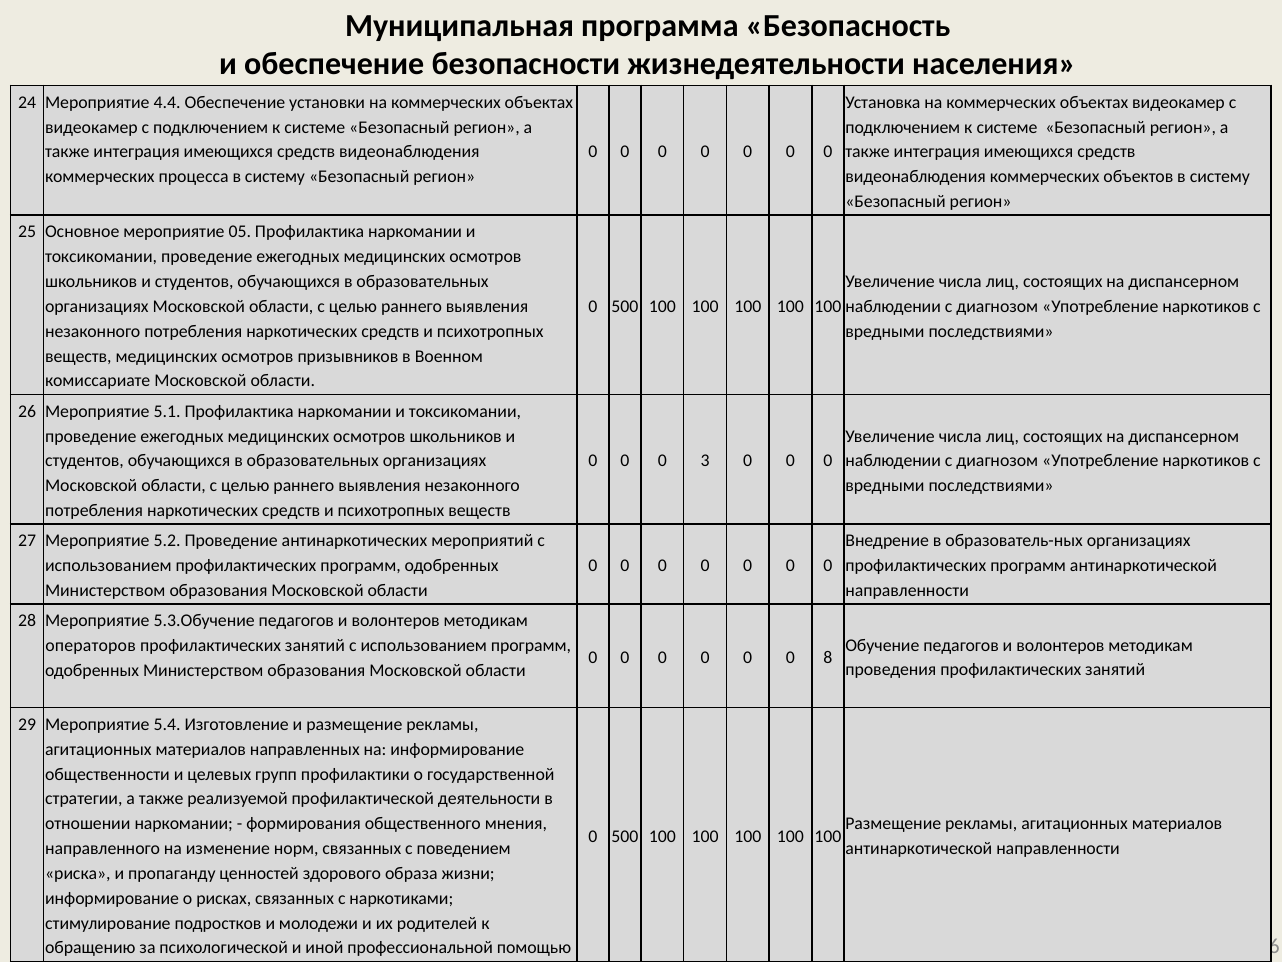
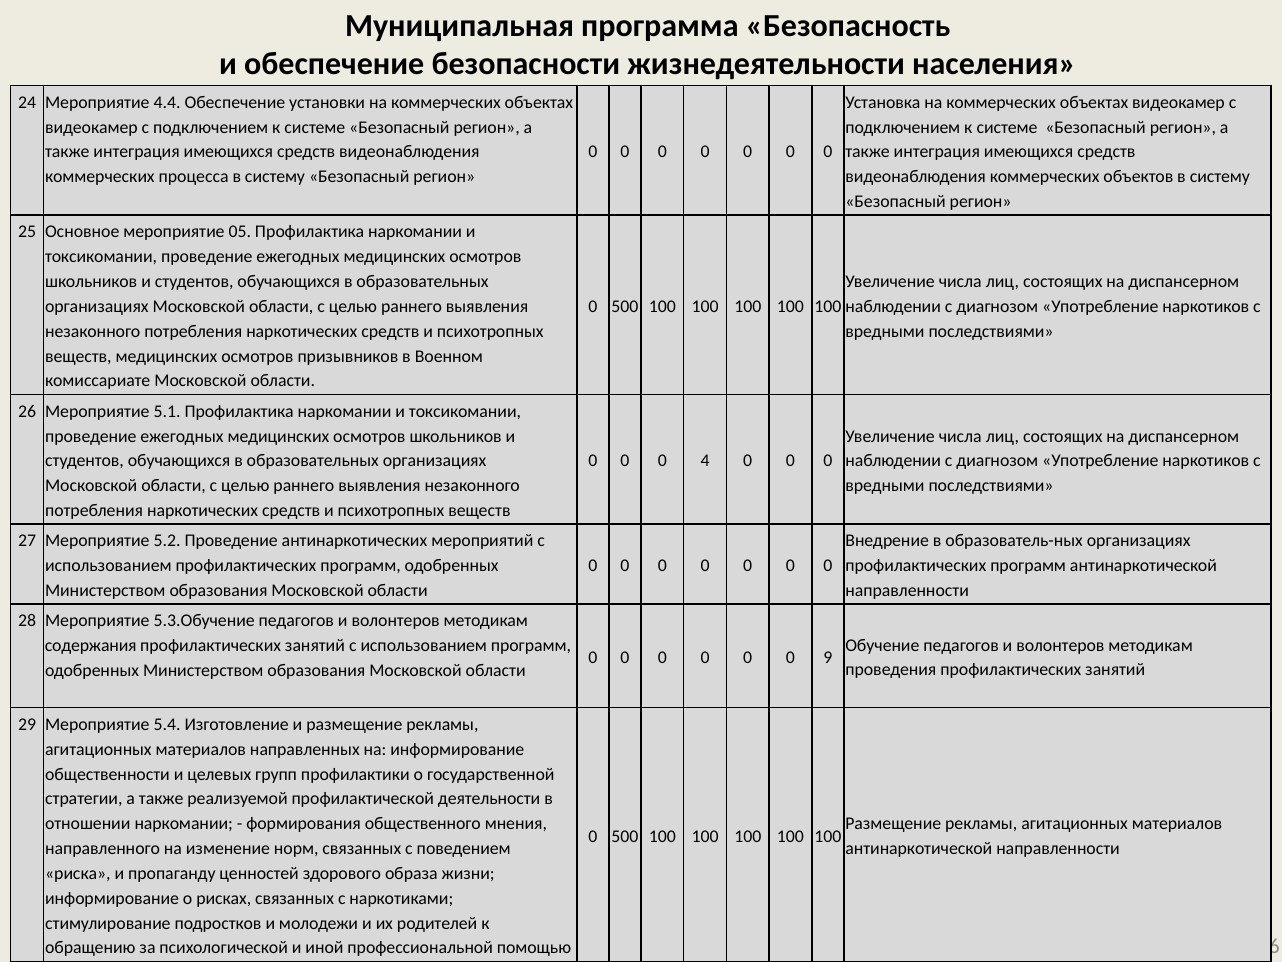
3: 3 -> 4 (705, 461)
операторов: операторов -> содержания (91, 645)
8: 8 -> 9 (828, 657)
